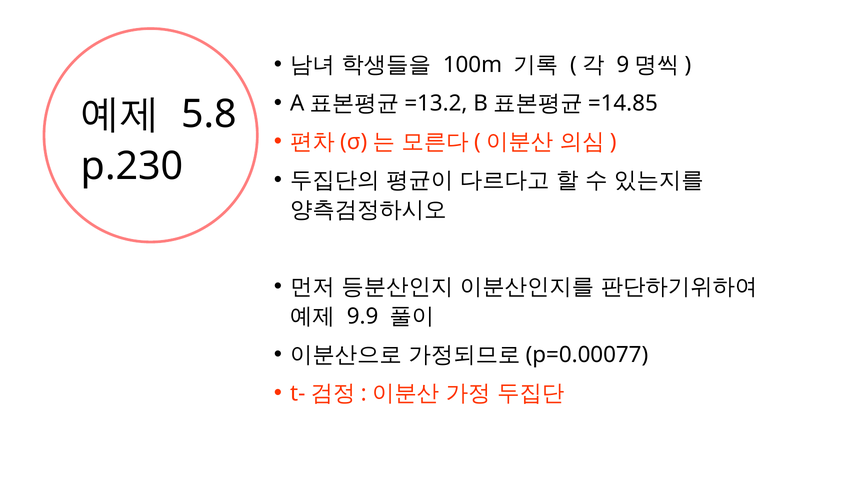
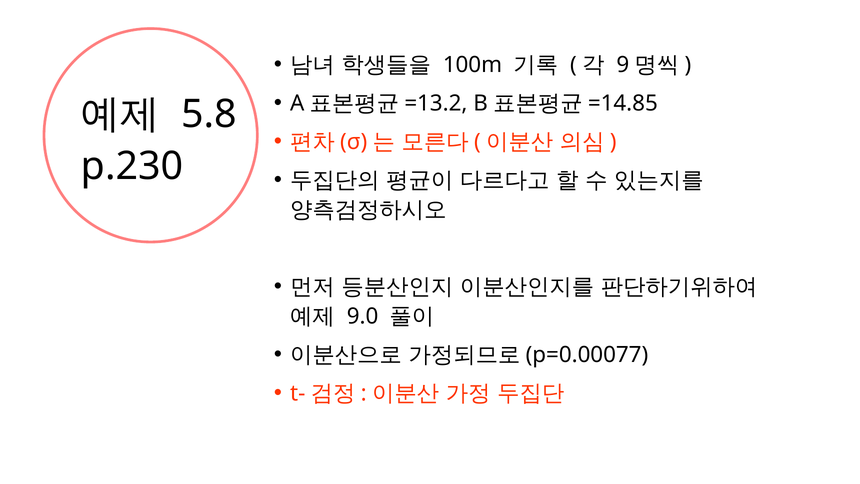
9.9: 9.9 -> 9.0 (363, 316)
